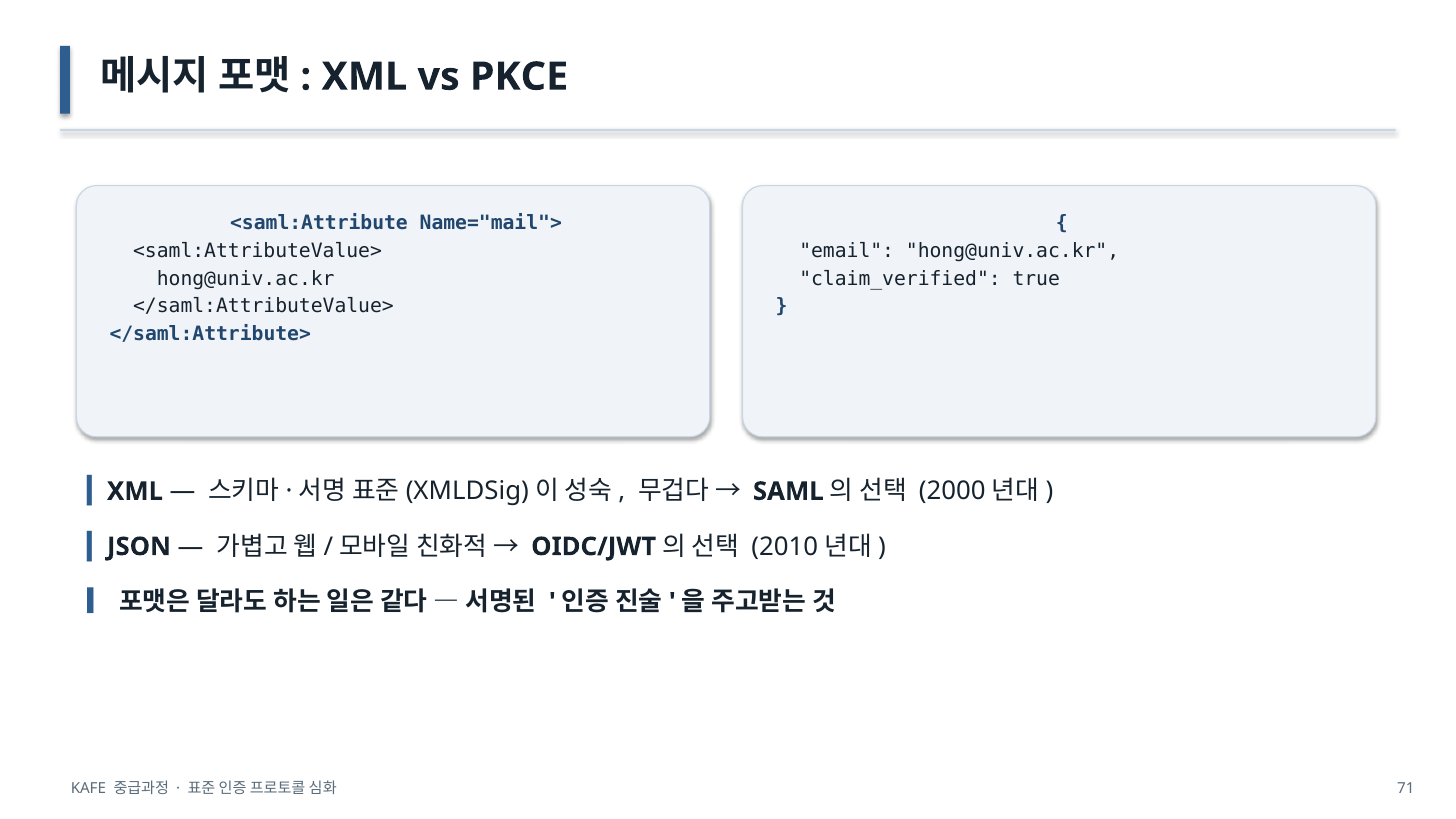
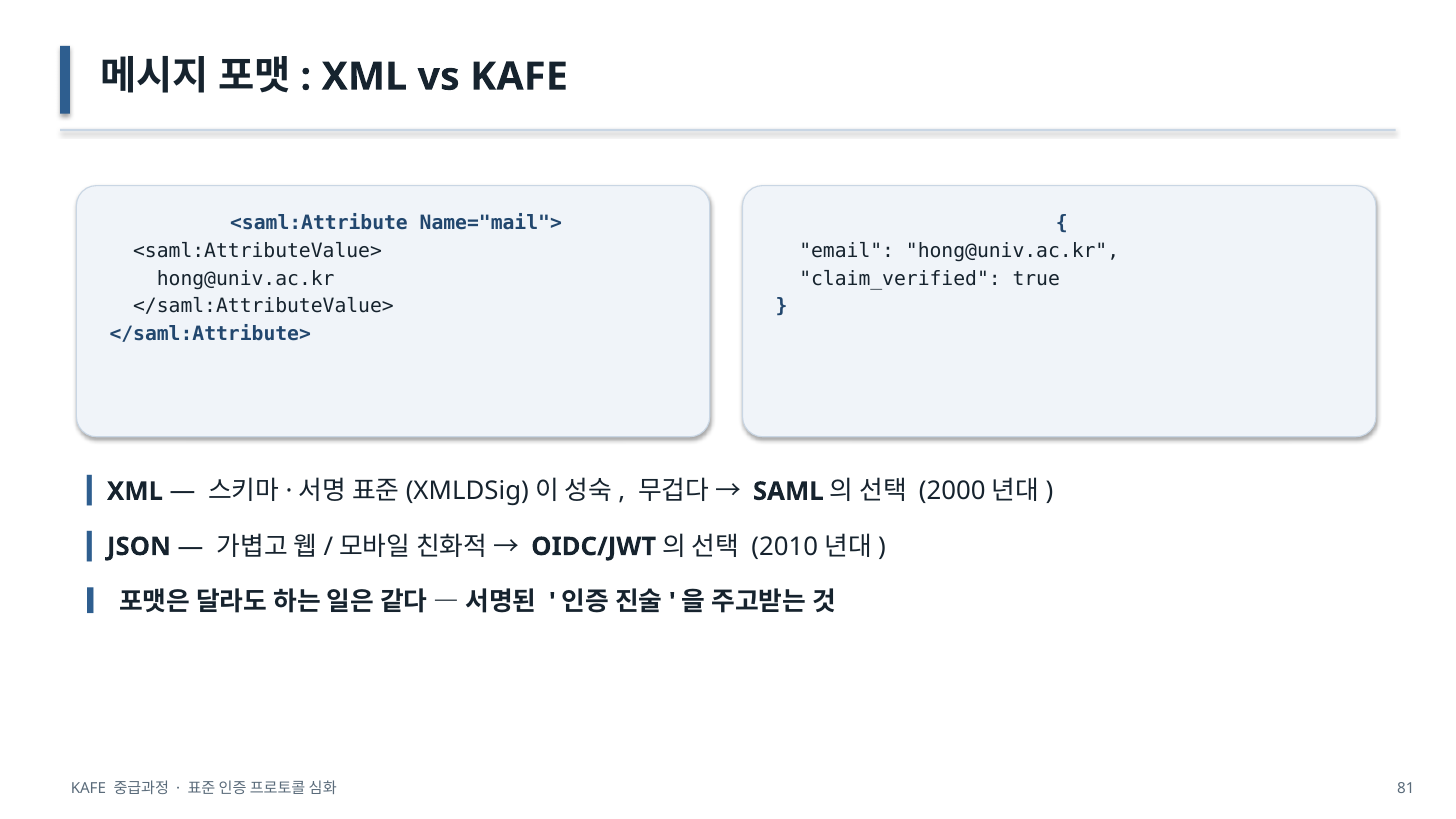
vs PKCE: PKCE -> KAFE (519, 77)
71: 71 -> 81 (1406, 789)
